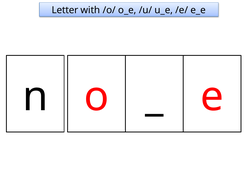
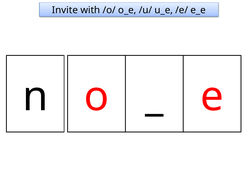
Letter: Letter -> Invite (65, 10)
